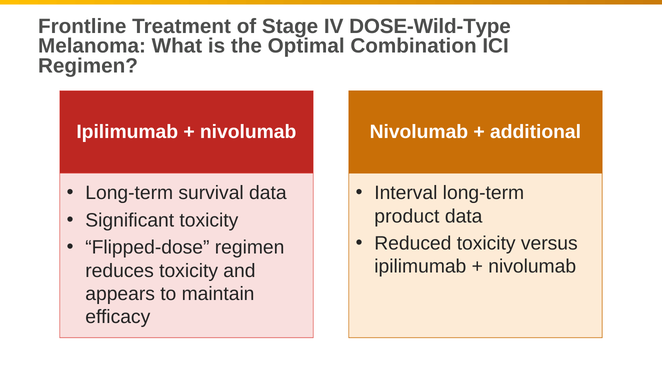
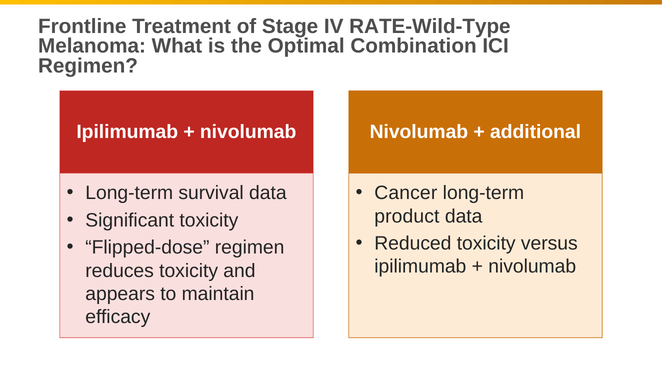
DOSE-Wild-Type: DOSE-Wild-Type -> RATE-Wild-Type (430, 26)
Interval: Interval -> Cancer (406, 193)
